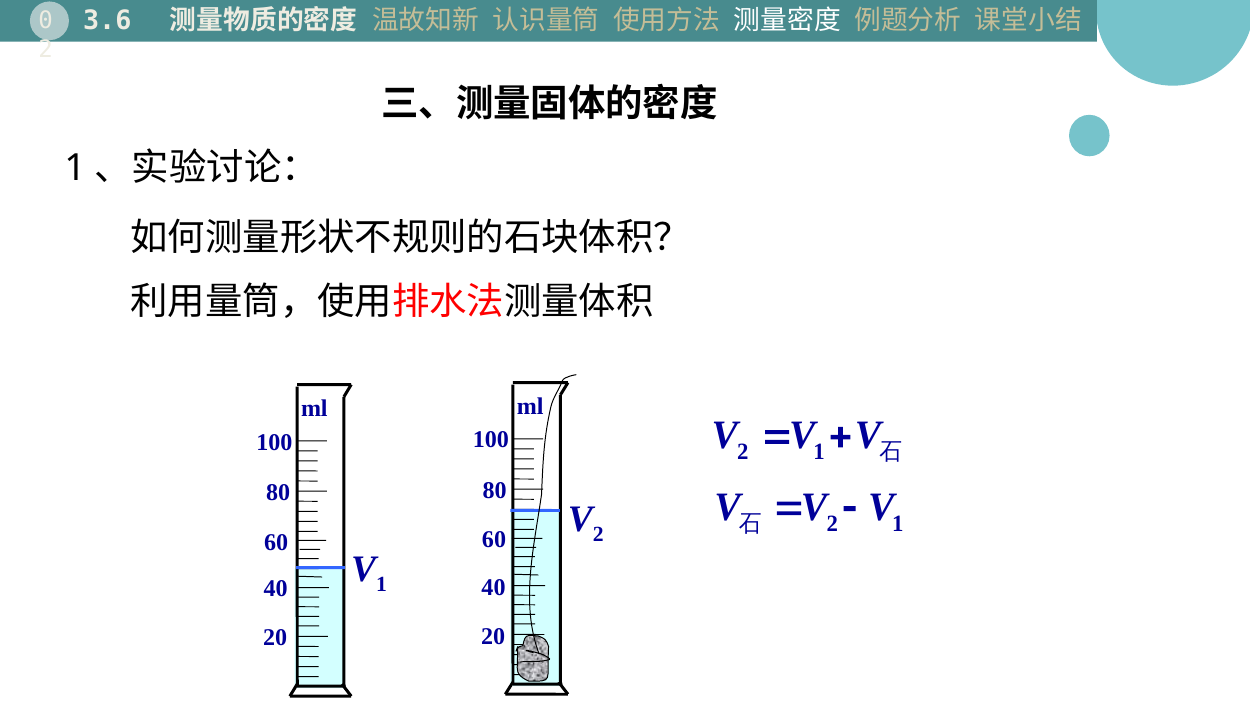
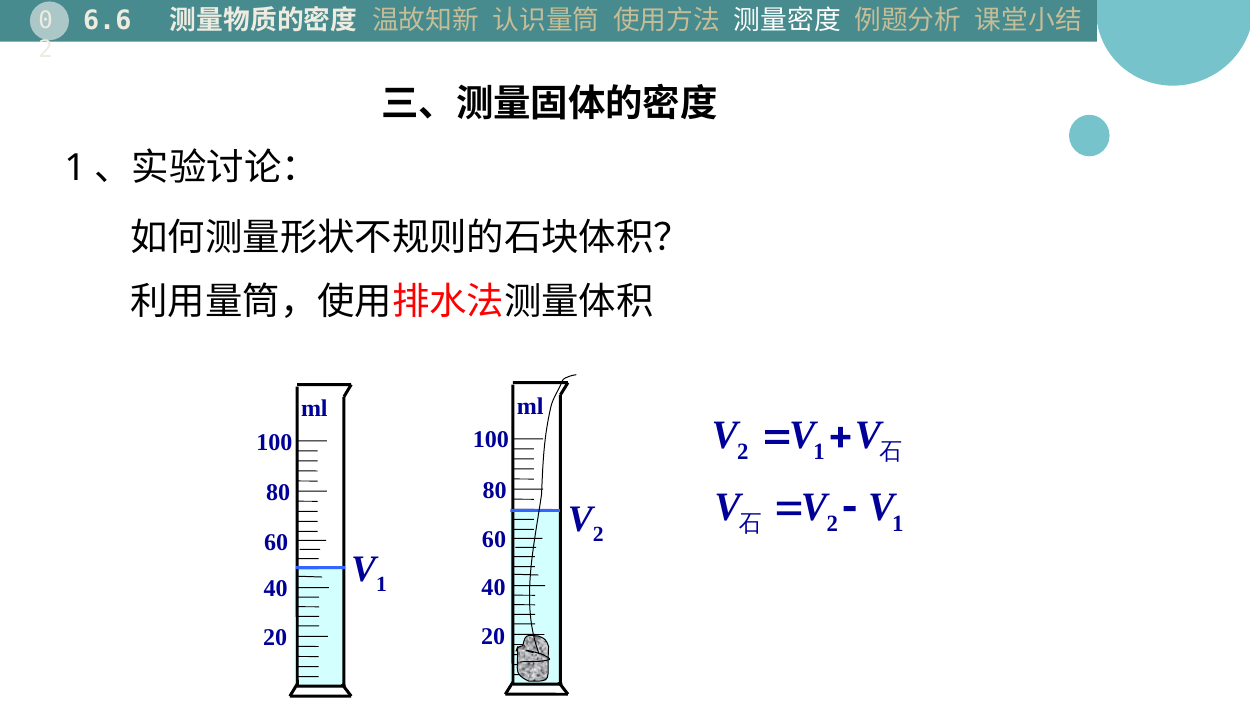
3.6: 3.6 -> 6.6 (107, 21)
